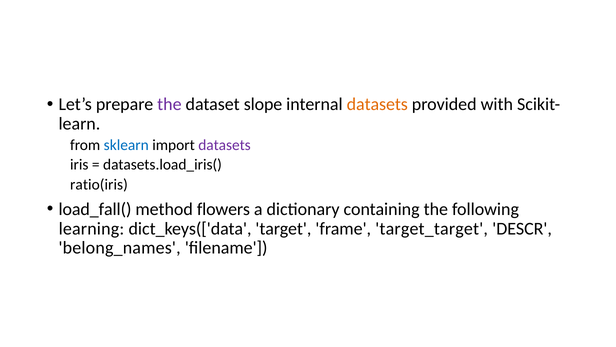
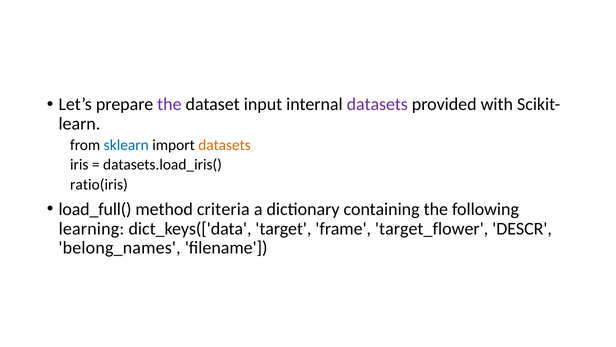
slope: slope -> input (263, 104)
datasets colour: orange -> purple (377, 104)
datasets colour: purple -> orange (225, 145)
load_fall(: load_fall( -> load_full( (95, 209)
flowers: flowers -> criteria (223, 209)
target_target: target_target -> target_flower (432, 228)
